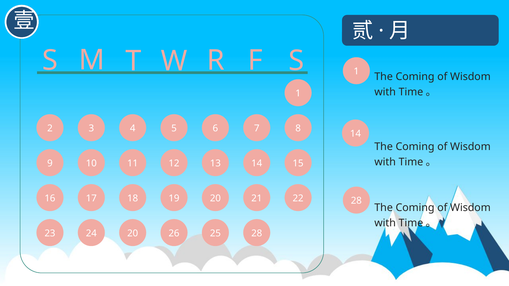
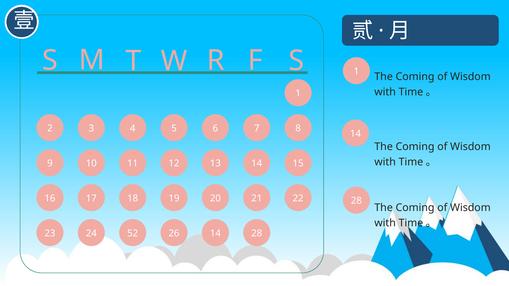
24 20: 20 -> 52 (133, 233)
26 25: 25 -> 14 (215, 233)
